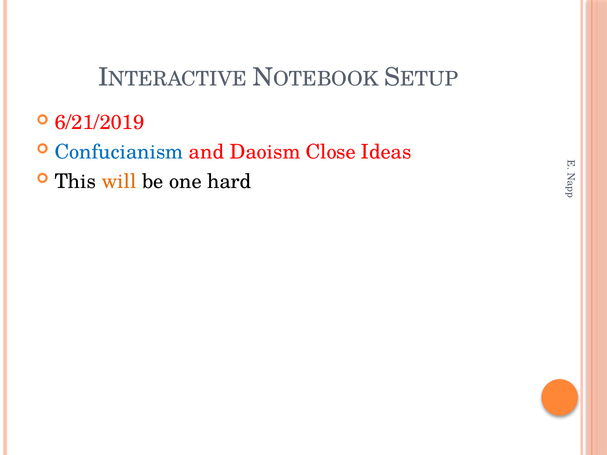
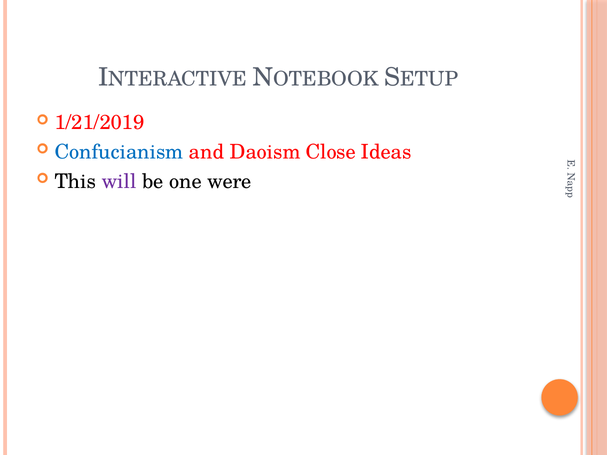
6/21/2019: 6/21/2019 -> 1/21/2019 (100, 123)
will colour: orange -> purple (119, 181)
hard: hard -> were (229, 181)
